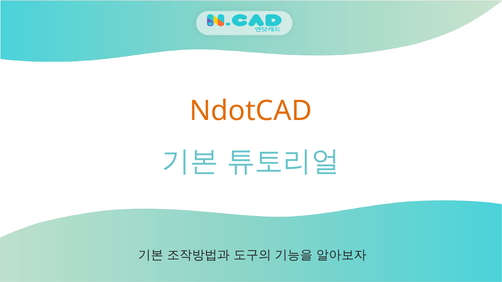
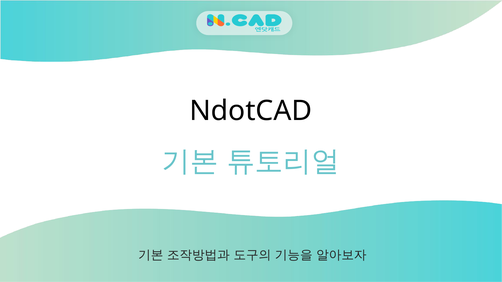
NdotCAD colour: orange -> black (251, 111)
